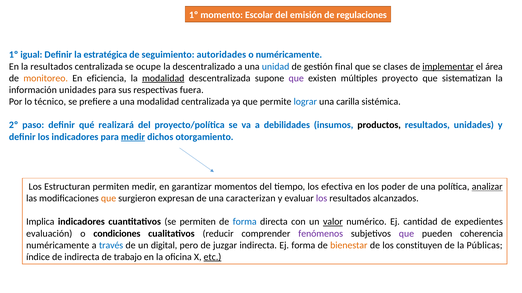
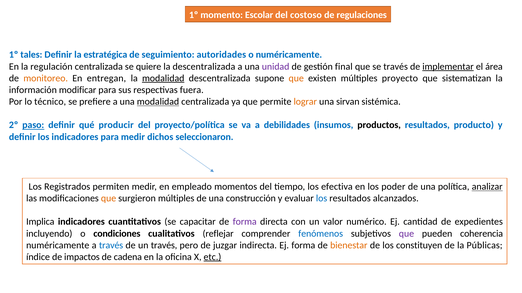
emisión: emisión -> costoso (306, 15)
igual: igual -> tales (31, 55)
la resultados: resultados -> regulación (51, 67)
ocupe: ocupe -> quiere (149, 67)
la descentralizado: descentralizado -> descentralizada (204, 67)
unidad colour: blue -> purple (276, 67)
se clases: clases -> través (396, 67)
eficiencia: eficiencia -> entregan (106, 78)
que colour: purple -> orange (296, 78)
información unidades: unidades -> modificar (78, 90)
modalidad underline: none -> present (158, 102)
lograr colour: blue -> orange (305, 102)
carilla: carilla -> sirvan (348, 102)
paso underline: none -> present (33, 125)
realizará: realizará -> producir (116, 125)
resultados unidades: unidades -> producto (474, 125)
medir underline: present -> none (133, 137)
otorgamiento: otorgamiento -> seleccionaron (204, 137)
Estructuran: Estructuran -> Registrados (67, 187)
garantizar: garantizar -> empleado (192, 187)
surgieron expresan: expresan -> múltiples (176, 199)
caracterizan: caracterizan -> construcción (251, 199)
los colour: purple -> blue (322, 199)
se permiten: permiten -> capacitar (198, 222)
forma colour: blue -> purple (245, 222)
valor underline: present -> none (333, 222)
evaluación: evaluación -> incluyendo (49, 234)
reducir: reducir -> reflejar (218, 234)
fenómenos colour: purple -> blue (321, 234)
un digital: digital -> través (164, 246)
de indirecta: indirecta -> impactos (82, 257)
trabajo: trabajo -> cadena (128, 257)
